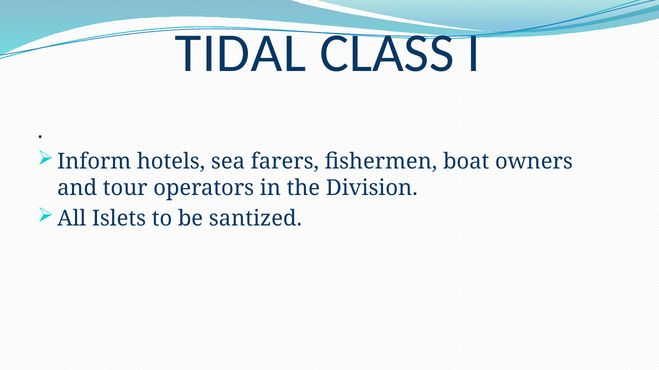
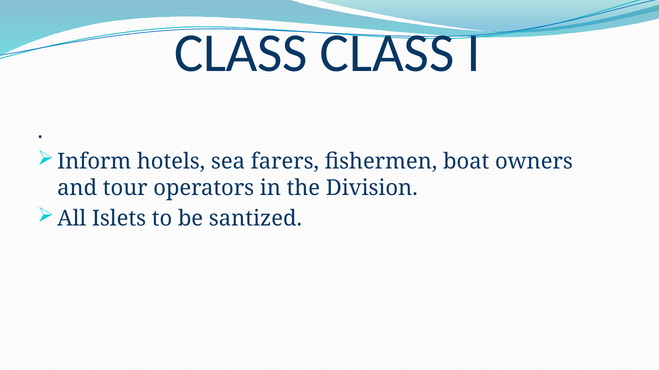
TIDAL: TIDAL -> CLASS (241, 53)
